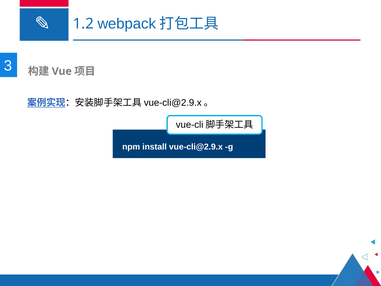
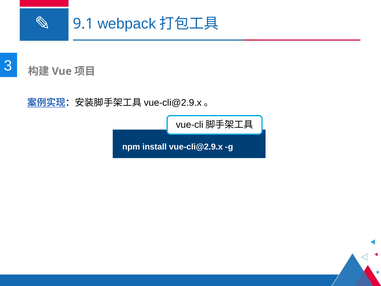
1.2: 1.2 -> 9.1 (83, 24)
